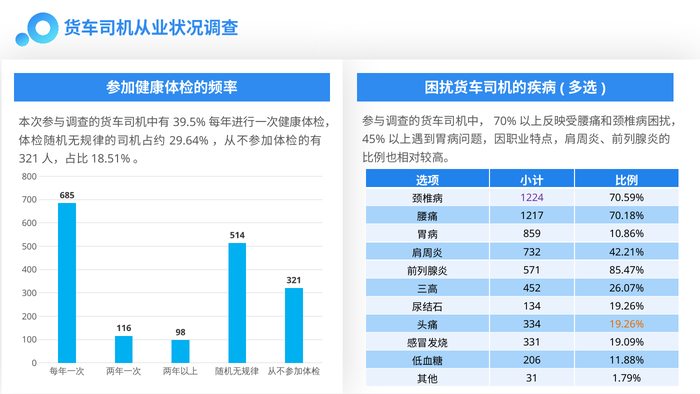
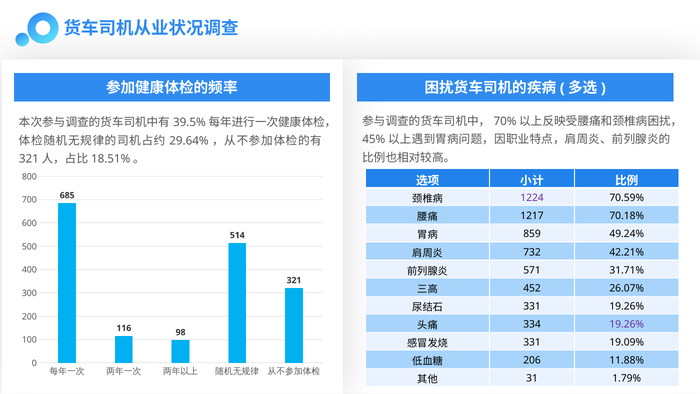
10.86%: 10.86% -> 49.24% (627, 234)
85.47%: 85.47% -> 31.71% (627, 270)
134: 134 -> 331 (532, 306)
19.26% colour: orange -> purple (627, 324)
